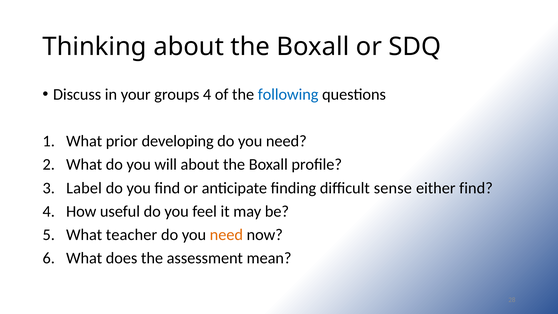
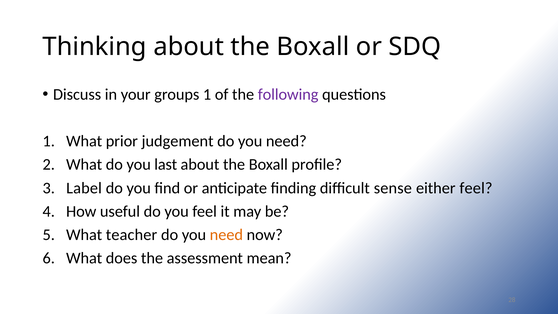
groups 4: 4 -> 1 (207, 94)
following colour: blue -> purple (288, 94)
developing: developing -> judgement (178, 141)
will: will -> last (166, 165)
either find: find -> feel (476, 188)
